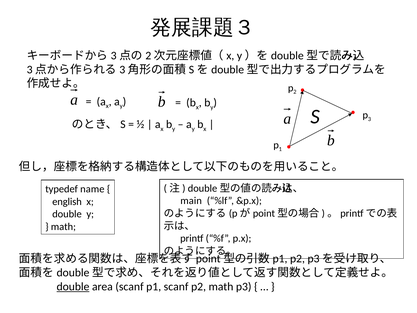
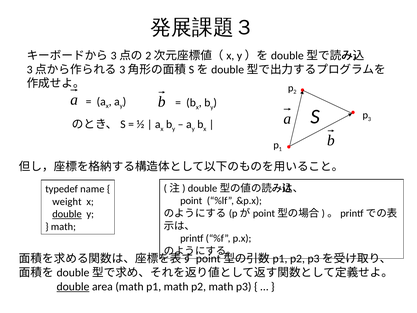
main: main -> point (191, 201)
english: english -> weight (67, 201)
double underline: none -> present (67, 214)
area scanf: scanf -> math (130, 286)
p1 scanf: scanf -> math (176, 286)
